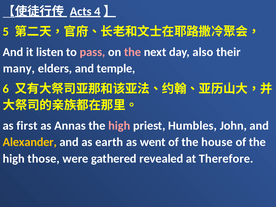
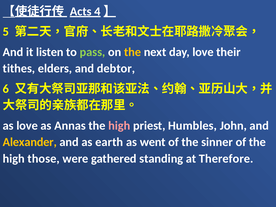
pass colour: pink -> light green (93, 52)
the colour: pink -> yellow (133, 52)
day also: also -> love (203, 52)
many: many -> tithes (19, 68)
temple: temple -> debtor (116, 68)
as first: first -> love (27, 126)
house: house -> sinner (217, 142)
revealed: revealed -> standing (161, 159)
